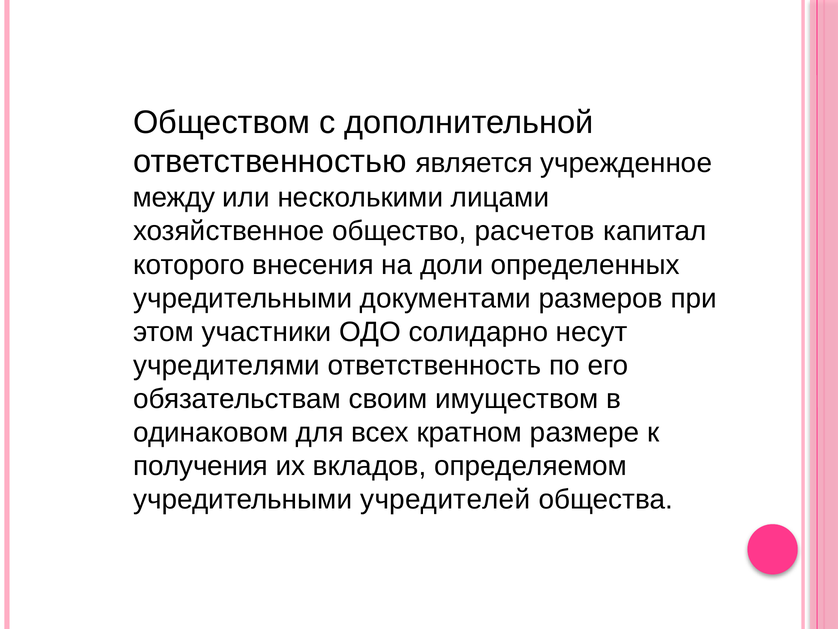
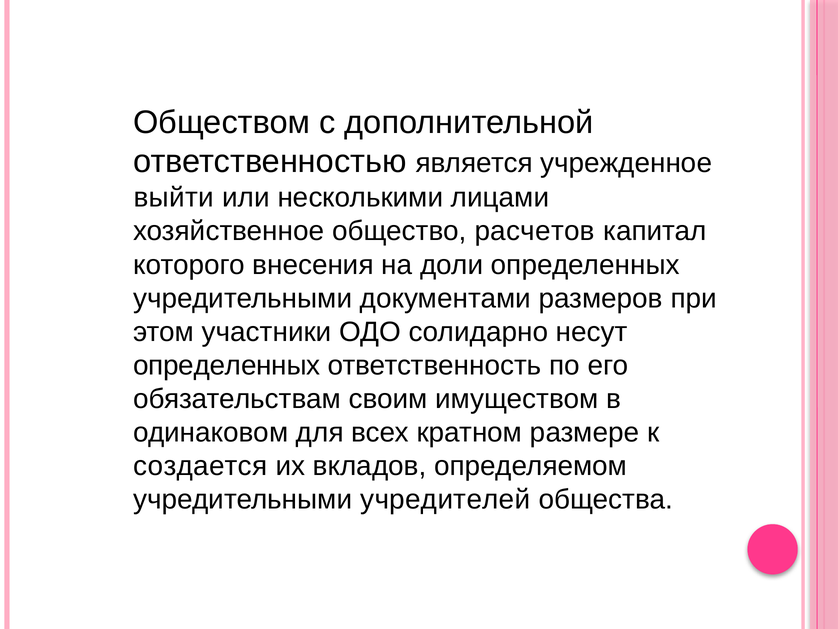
между: между -> выйти (174, 198)
учредителями: учредителями -> определенных (227, 365)
получения: получения -> создается (200, 466)
